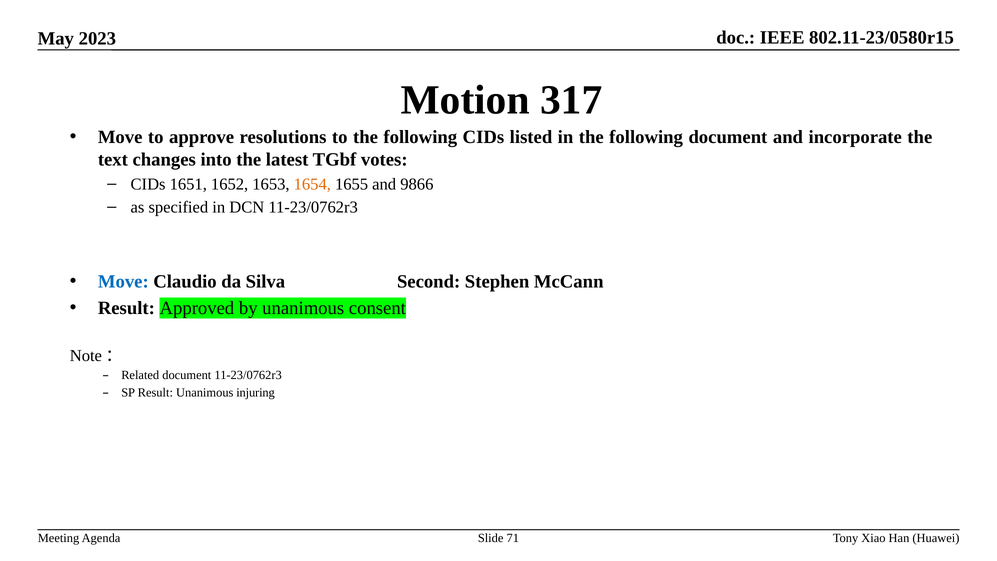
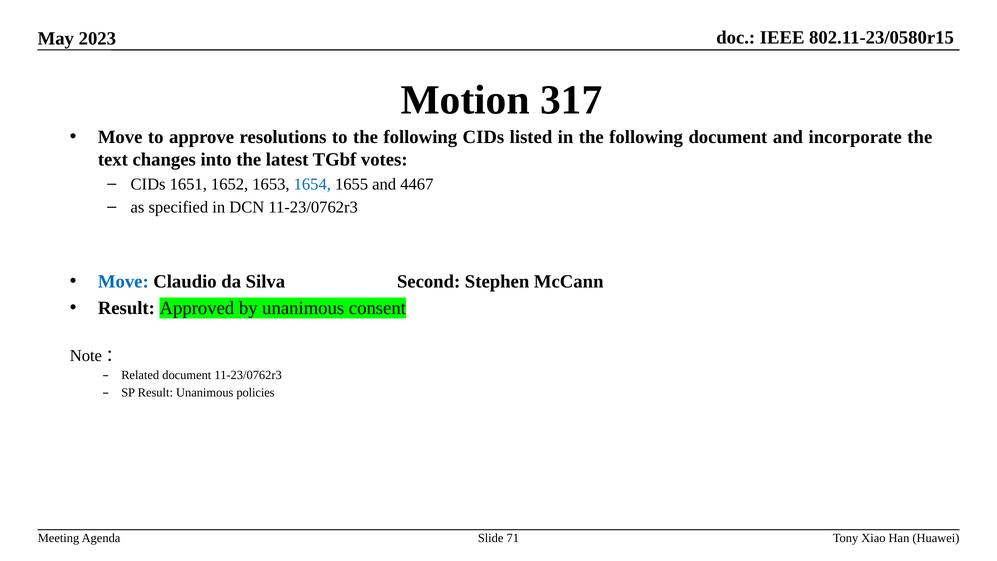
1654 colour: orange -> blue (312, 184)
9866: 9866 -> 4467 (417, 184)
injuring: injuring -> policies (255, 393)
